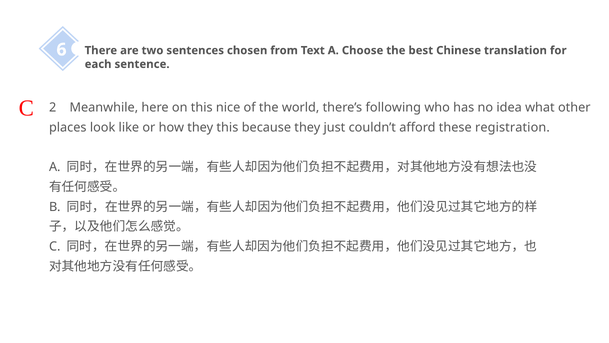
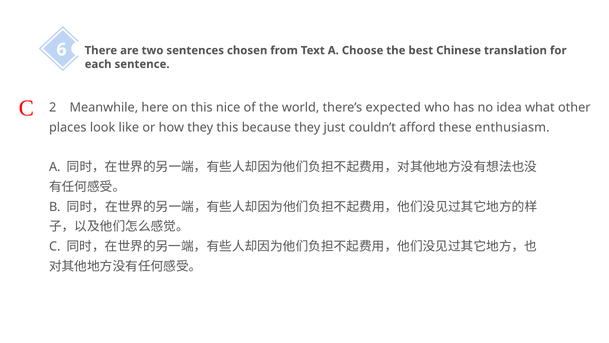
following: following -> expected (393, 108)
registration: registration -> enthusiasm (512, 127)
